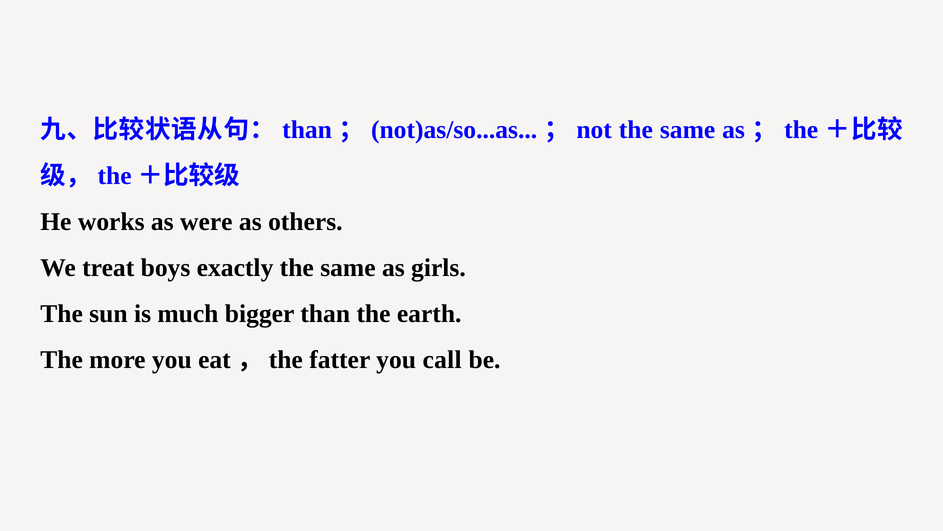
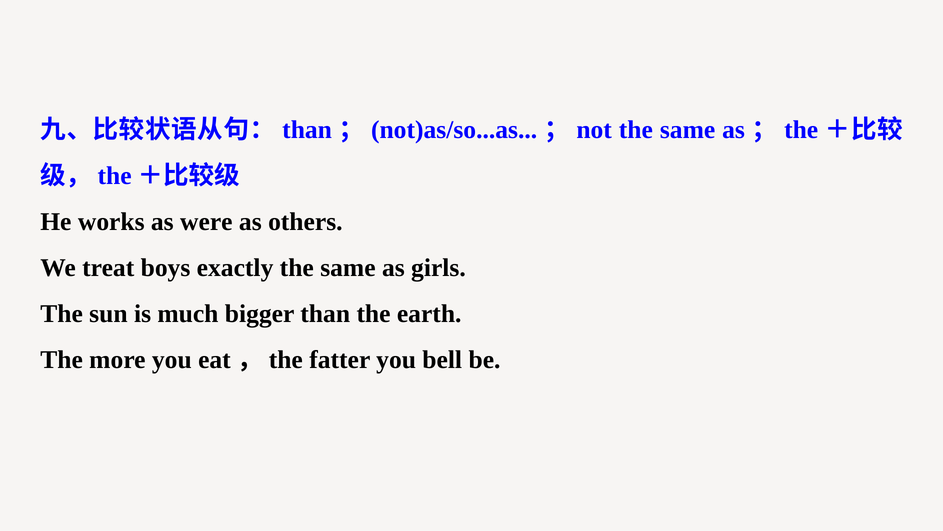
call: call -> bell (442, 359)
